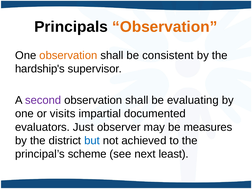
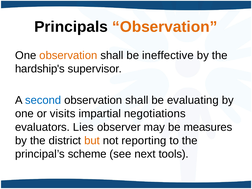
consistent: consistent -> ineffective (168, 55)
second colour: purple -> blue (43, 100)
documented: documented -> negotiations (155, 114)
Just: Just -> Lies (83, 127)
but colour: blue -> orange (92, 141)
achieved: achieved -> reporting (144, 141)
least: least -> tools (174, 154)
